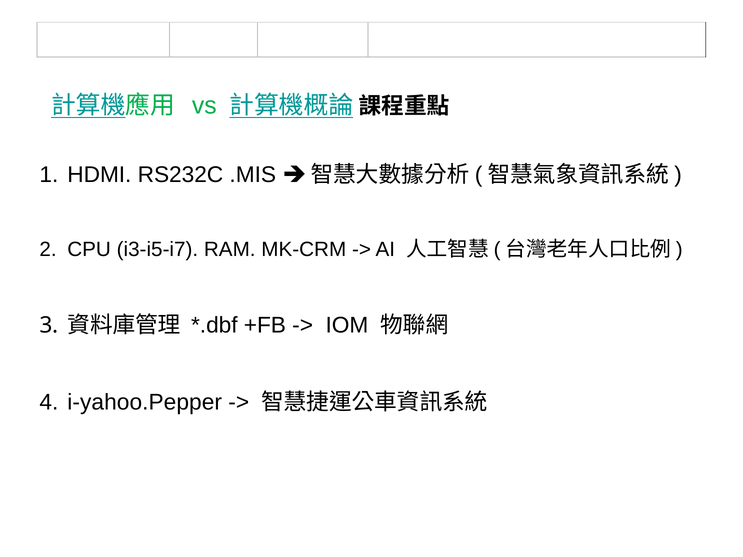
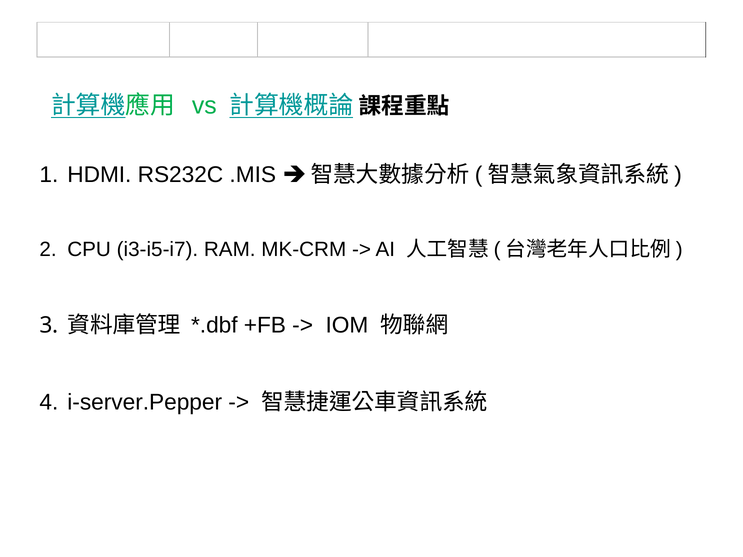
i-yahoo.Pepper: i-yahoo.Pepper -> i-server.Pepper (145, 403)
